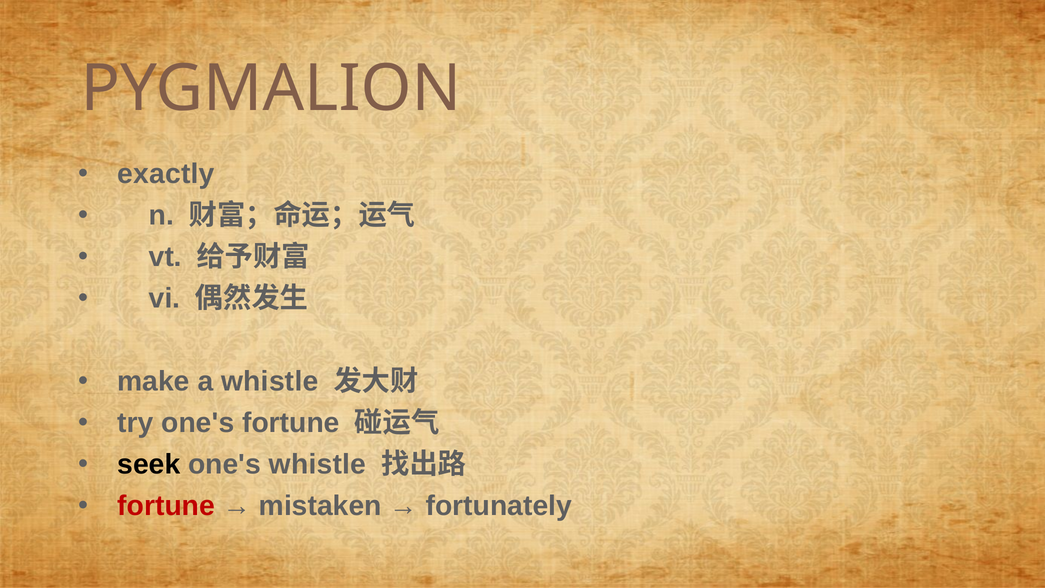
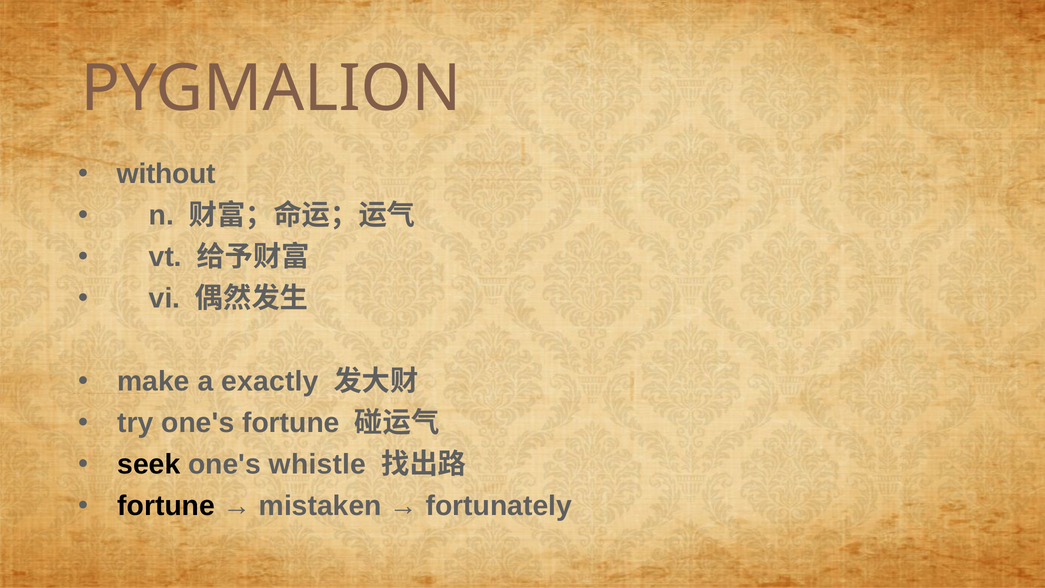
exactly: exactly -> without (166, 174)
a whistle: whistle -> exactly (270, 381)
fortune colour: red -> black (166, 506)
